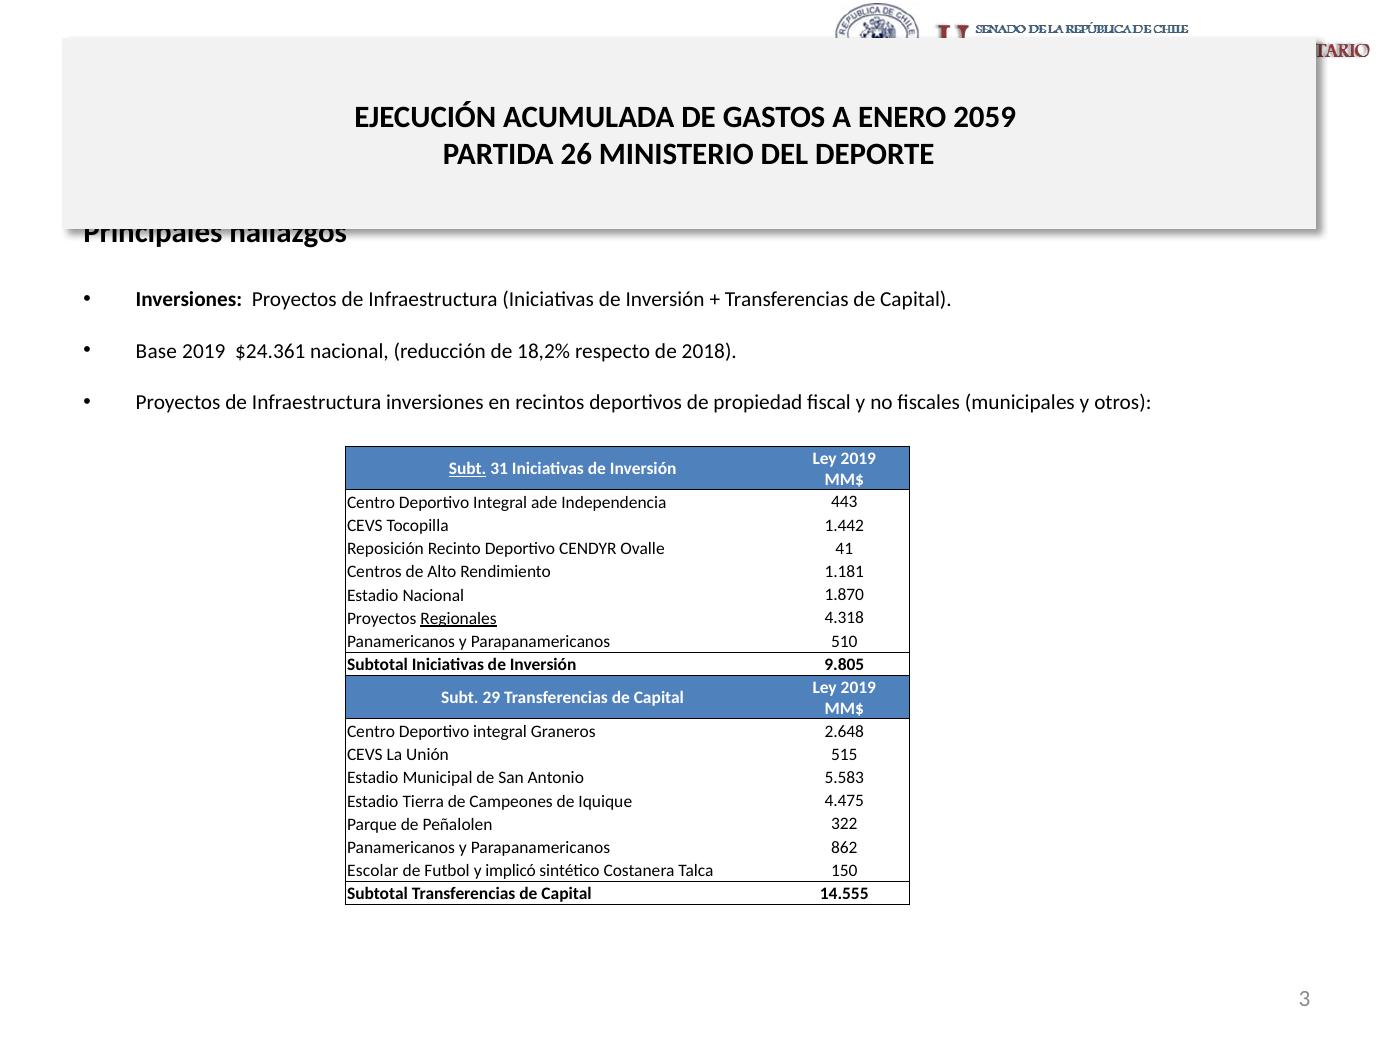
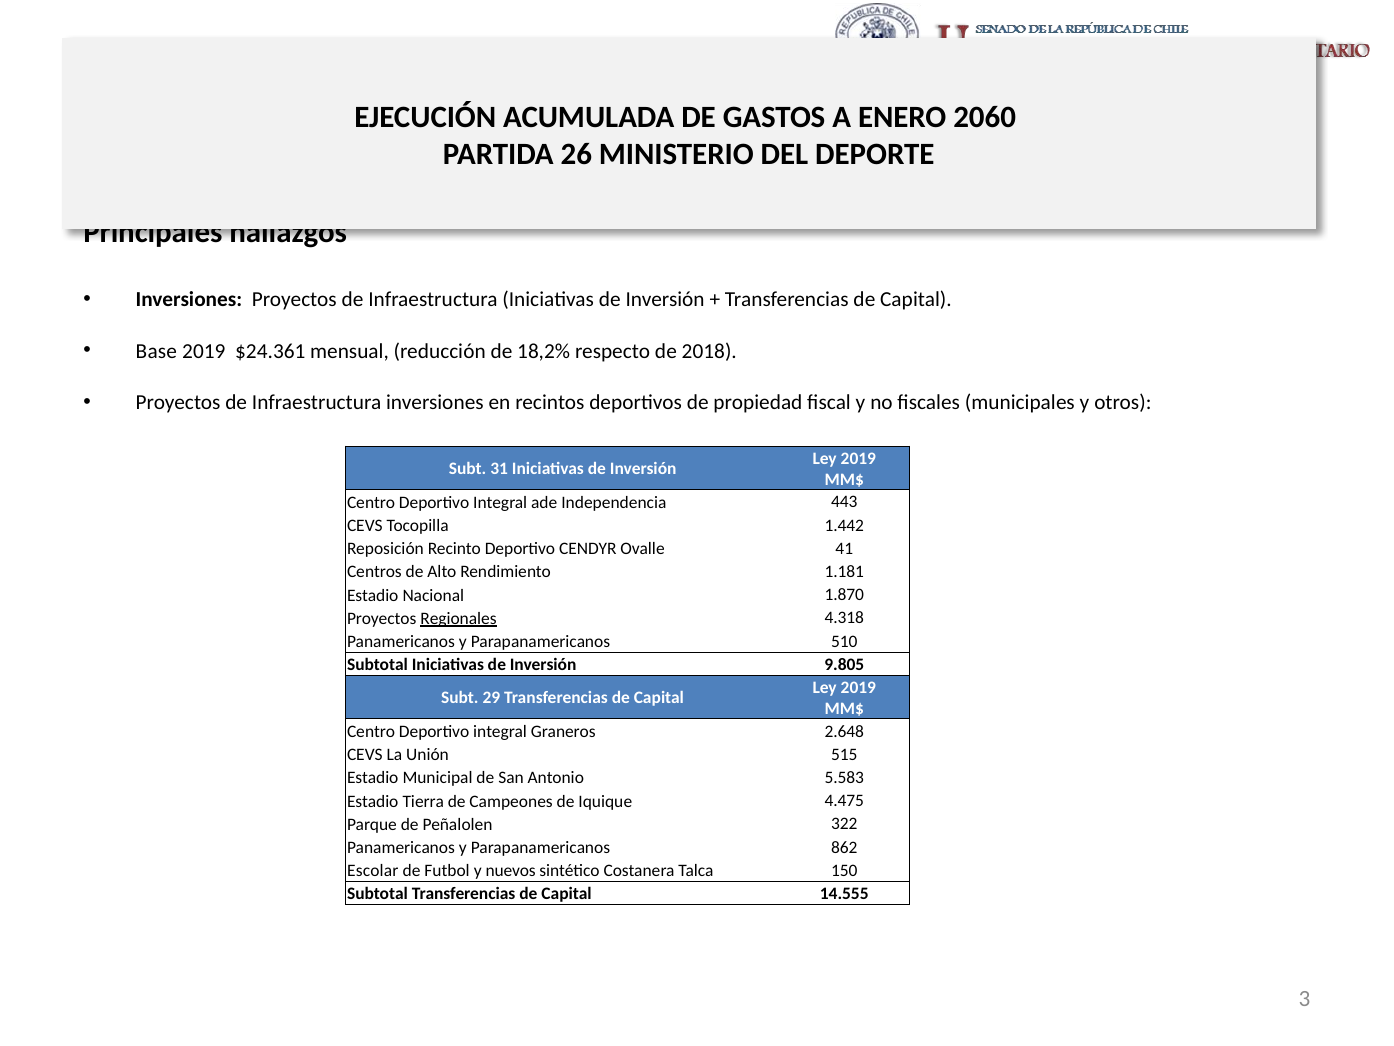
2059: 2059 -> 2060 (985, 117)
$24.361 nacional: nacional -> mensual (350, 351)
Subt underline: present -> none (468, 468)
implicó: implicó -> nuevos (511, 871)
